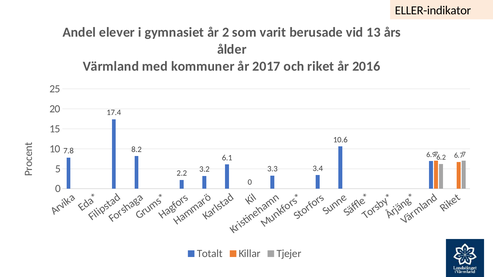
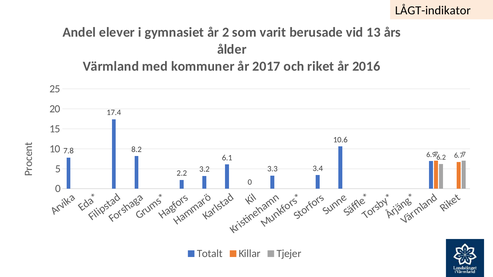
ELLER-indikator: ELLER-indikator -> LÅGT-indikator (433, 10)
